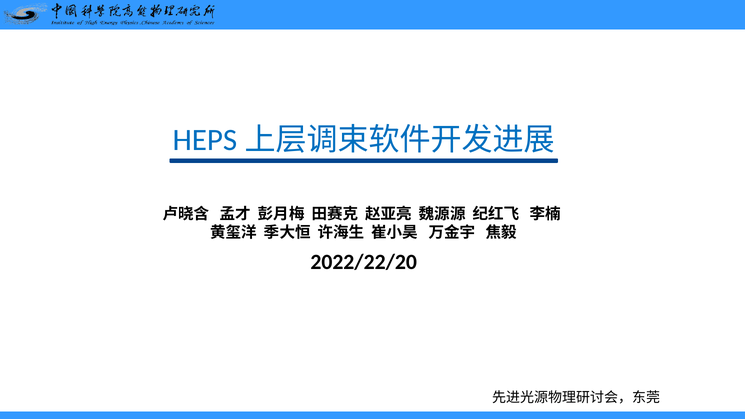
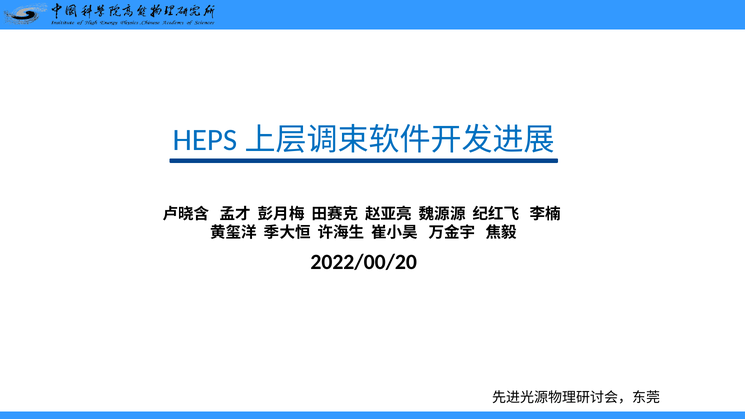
2022/22/20: 2022/22/20 -> 2022/00/20 (364, 262)
